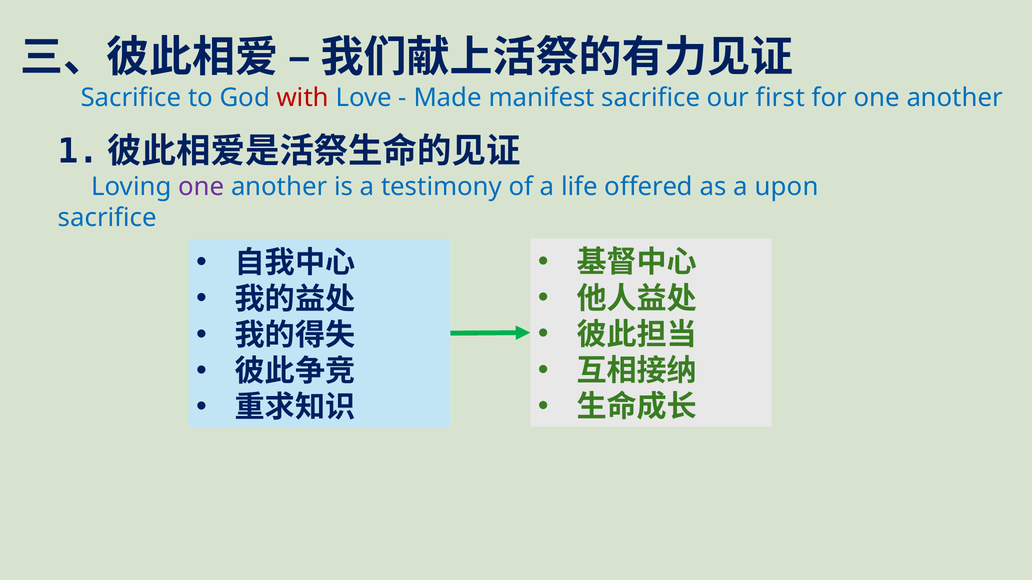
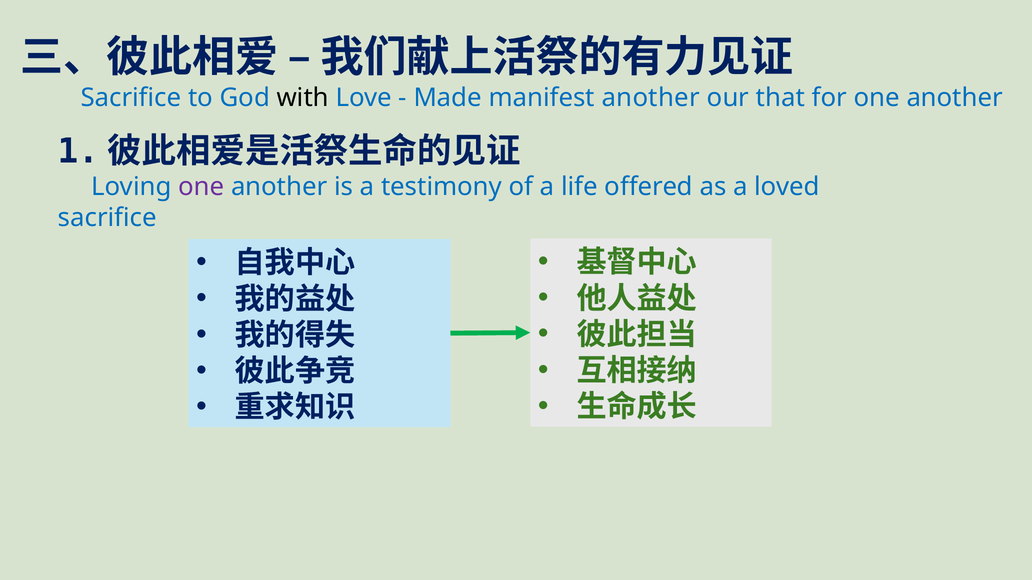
with colour: red -> black (303, 98)
manifest sacrifice: sacrifice -> another (651, 98)
first: first -> that (780, 98)
upon: upon -> loved (787, 187)
